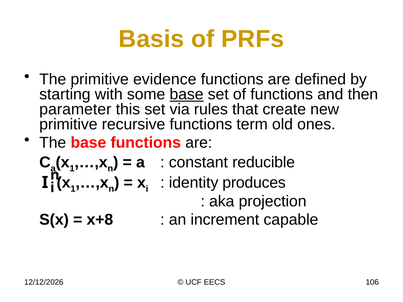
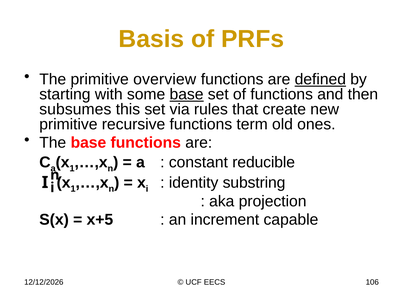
evidence: evidence -> overview (165, 79)
defined underline: none -> present (320, 79)
parameter: parameter -> subsumes (75, 110)
produces: produces -> substring (254, 183)
x+8: x+8 -> x+5 (100, 220)
